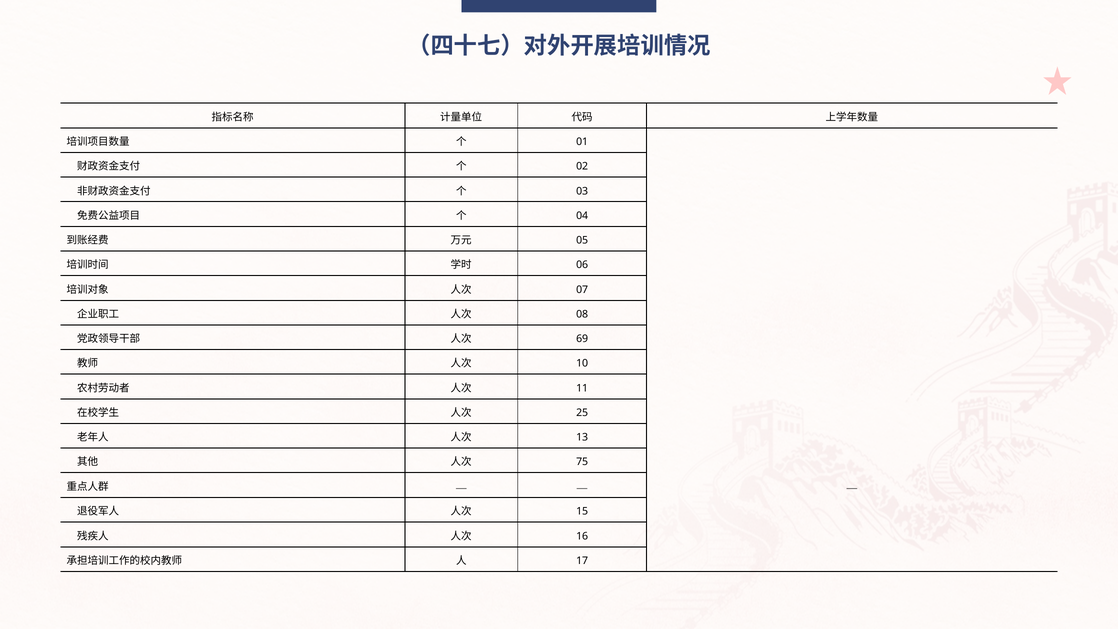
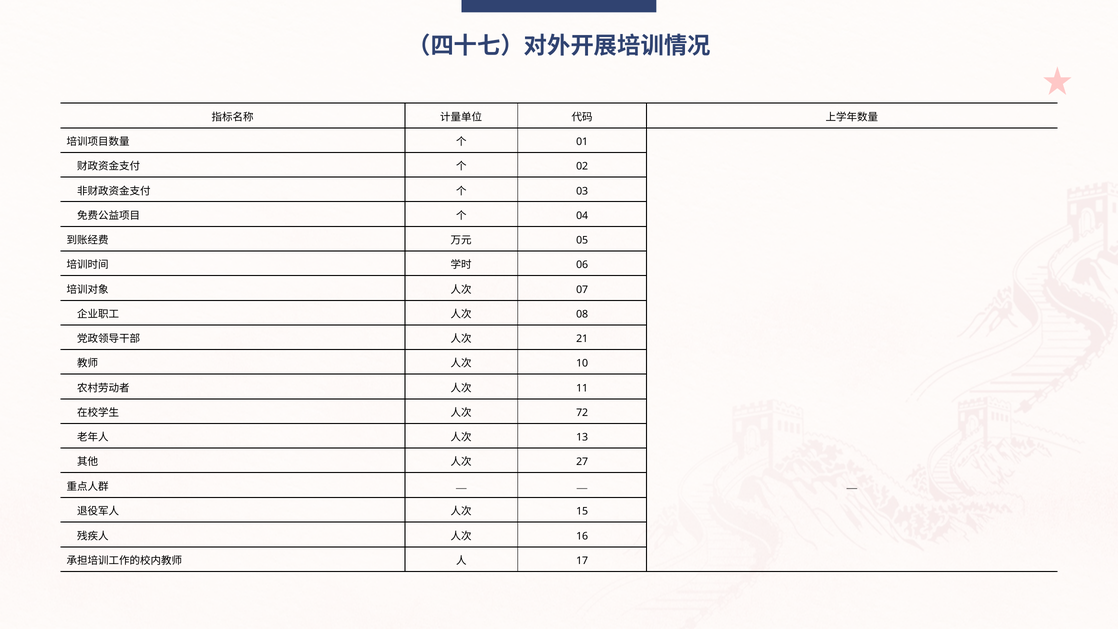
69: 69 -> 21 (582, 339)
25: 25 -> 72 (582, 413)
75: 75 -> 27 (582, 462)
